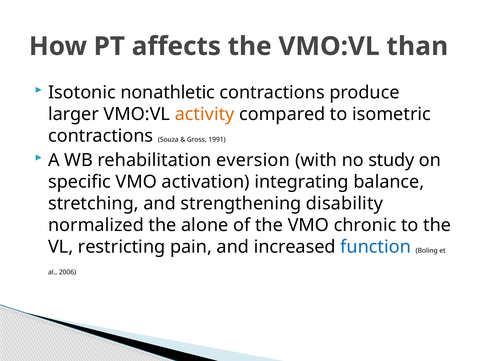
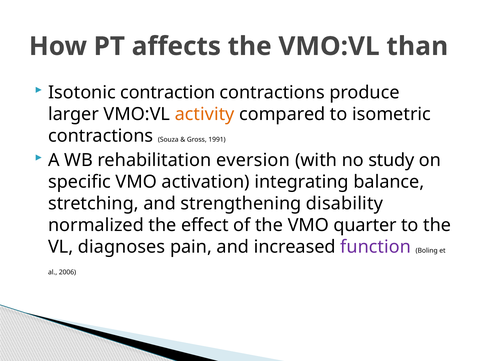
nonathletic: nonathletic -> contraction (168, 93)
alone: alone -> effect (205, 226)
chronic: chronic -> quarter (365, 226)
restricting: restricting -> diagnoses (122, 247)
function colour: blue -> purple (376, 247)
